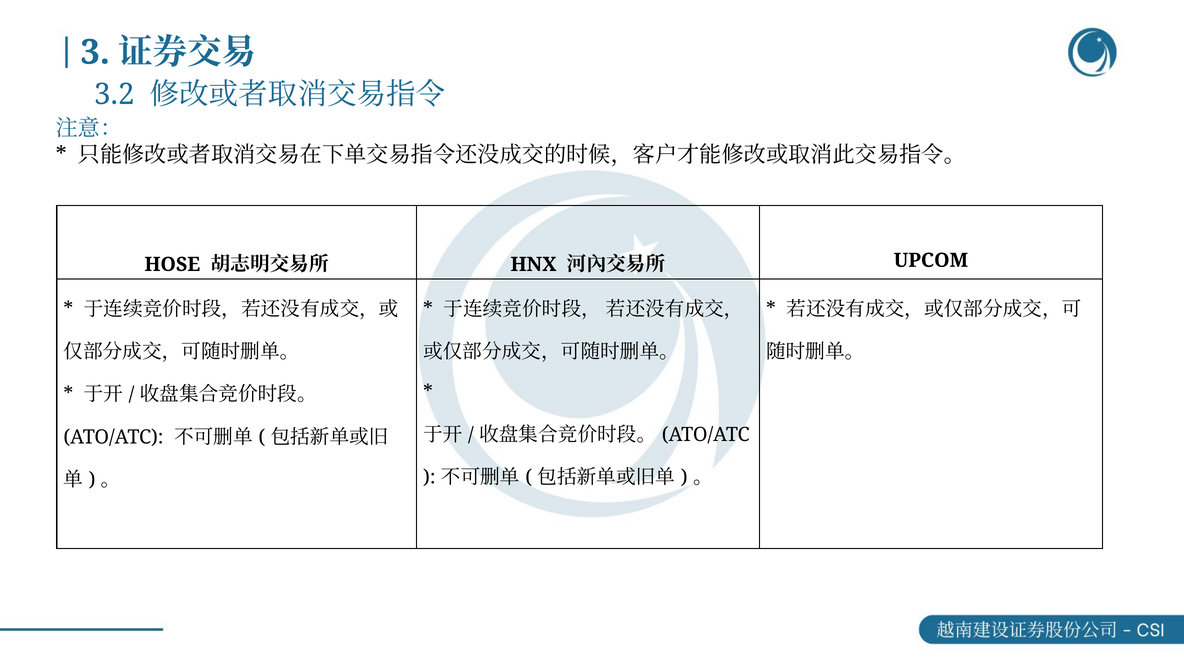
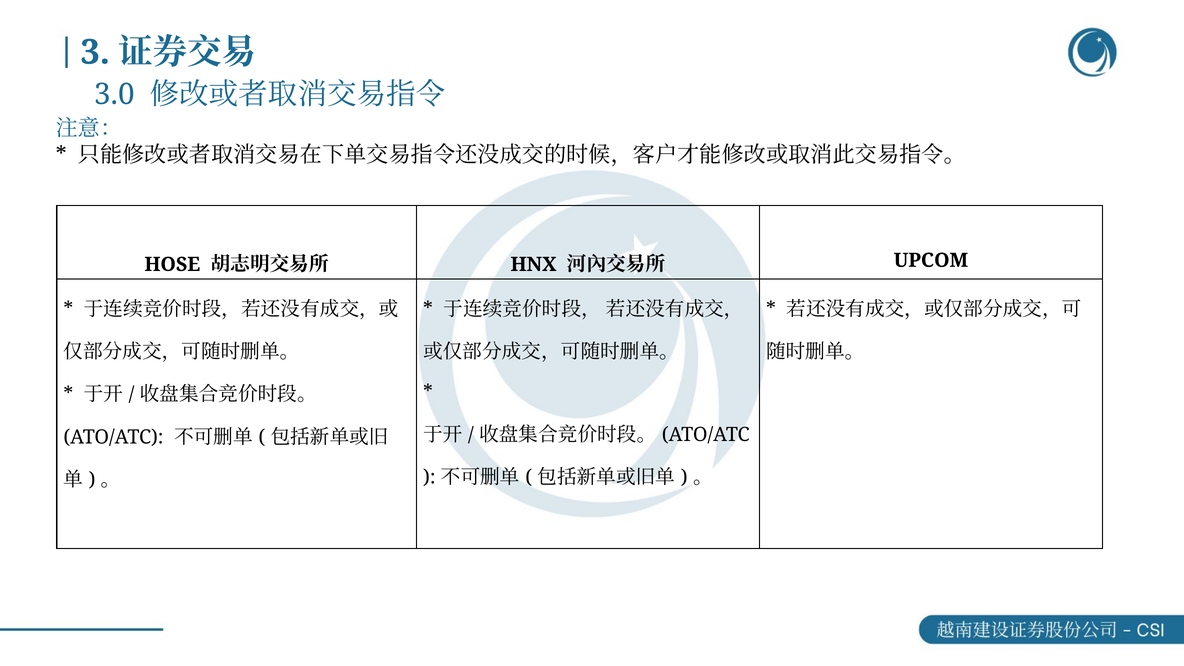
3.2: 3.2 -> 3.0 (115, 94)
